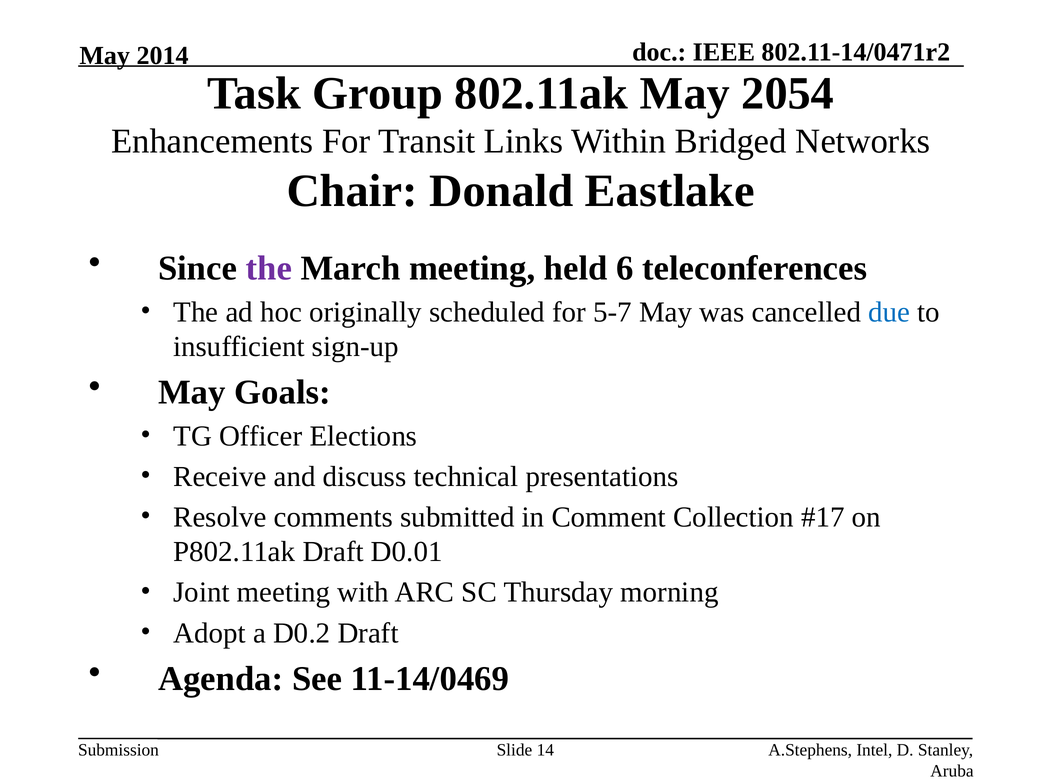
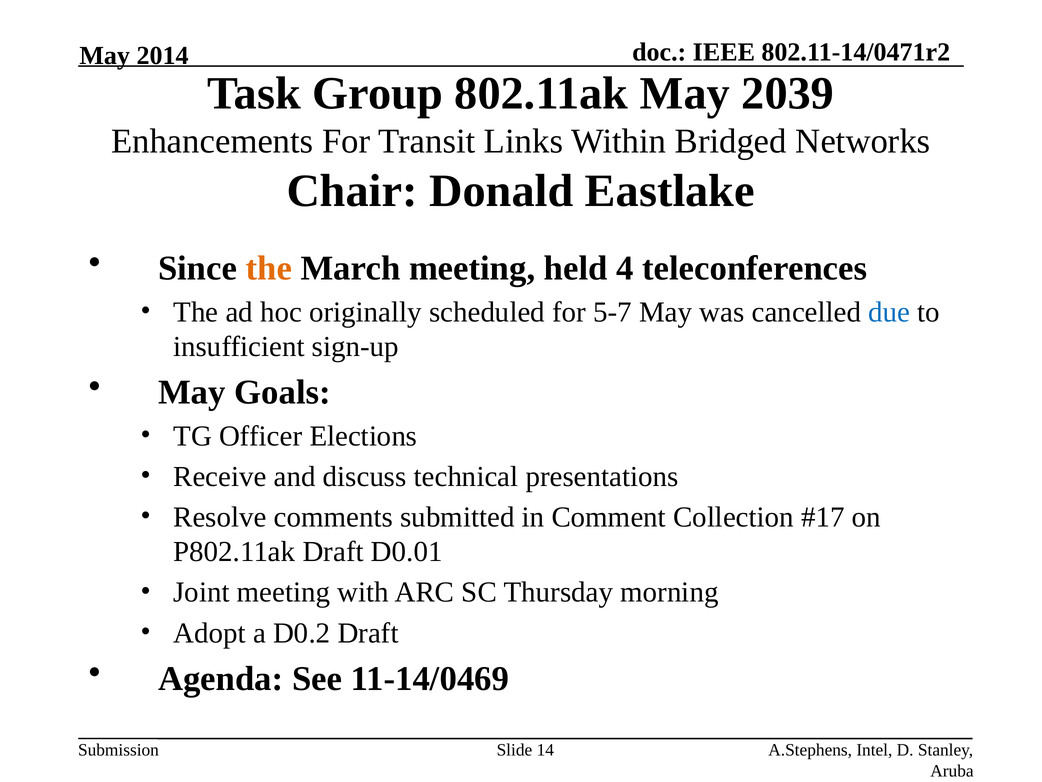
2054: 2054 -> 2039 (788, 94)
the colour: purple -> orange (269, 268)
6: 6 -> 4 (625, 268)
